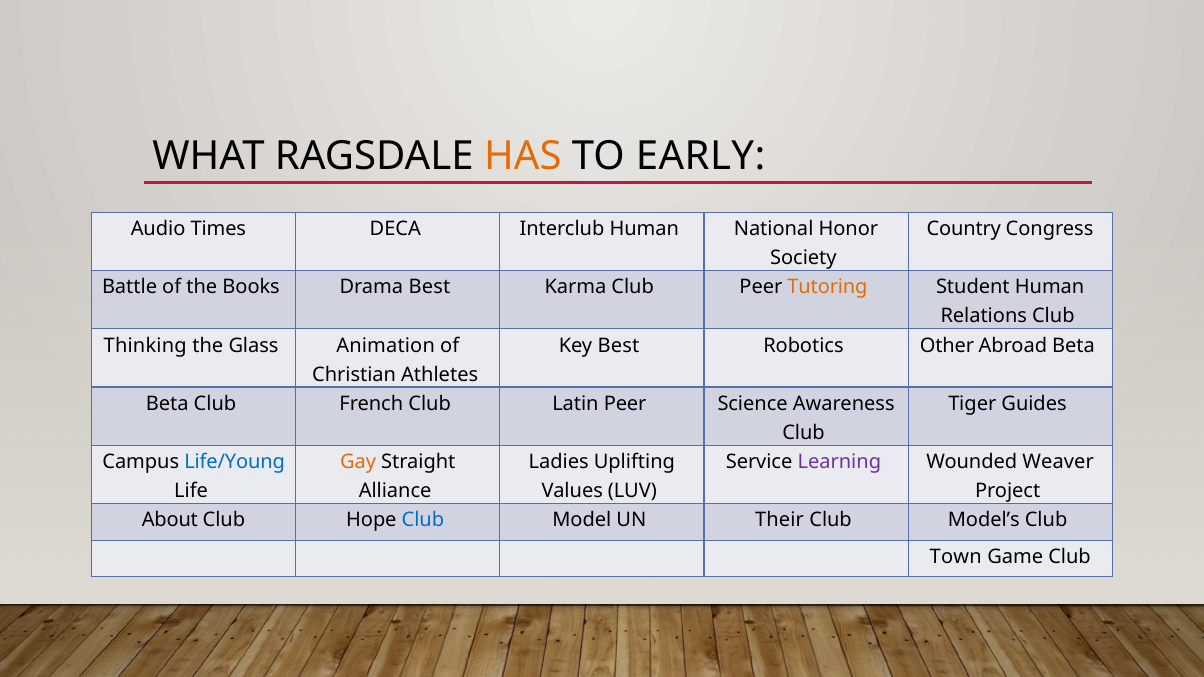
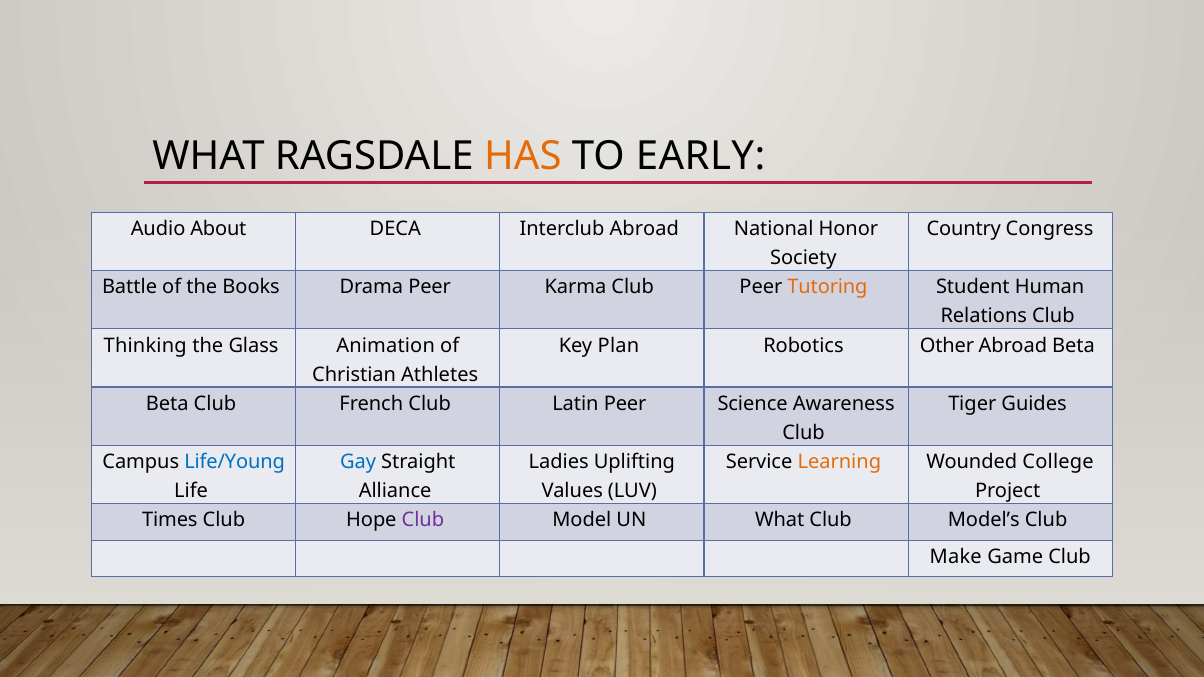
Times: Times -> About (218, 229)
Interclub Human: Human -> Abroad (644, 229)
Drama Best: Best -> Peer (430, 287)
Key Best: Best -> Plan (618, 346)
Gay colour: orange -> blue (358, 462)
Learning colour: purple -> orange (839, 462)
Weaver: Weaver -> College (1058, 462)
About: About -> Times (170, 520)
Club colour: blue -> purple (423, 520)
UN Their: Their -> What (780, 520)
Town: Town -> Make (956, 557)
